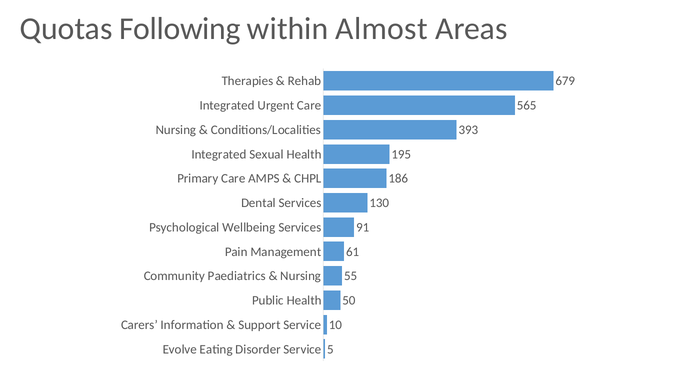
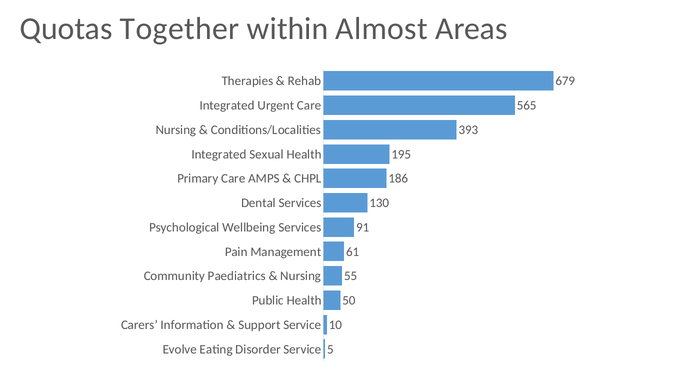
Following: Following -> Together (180, 29)
